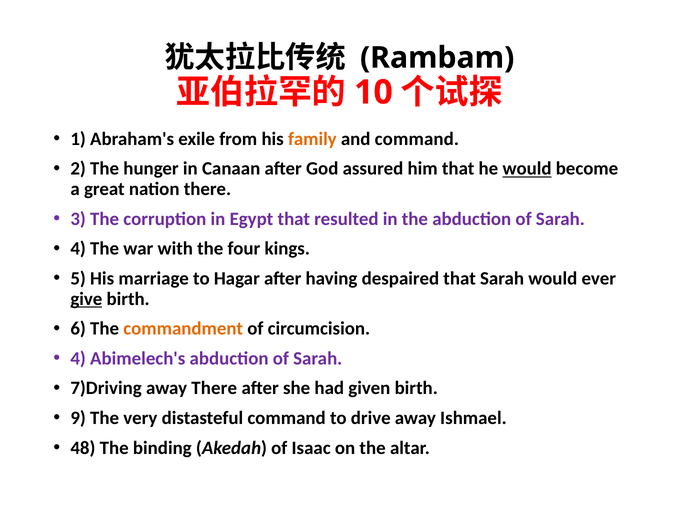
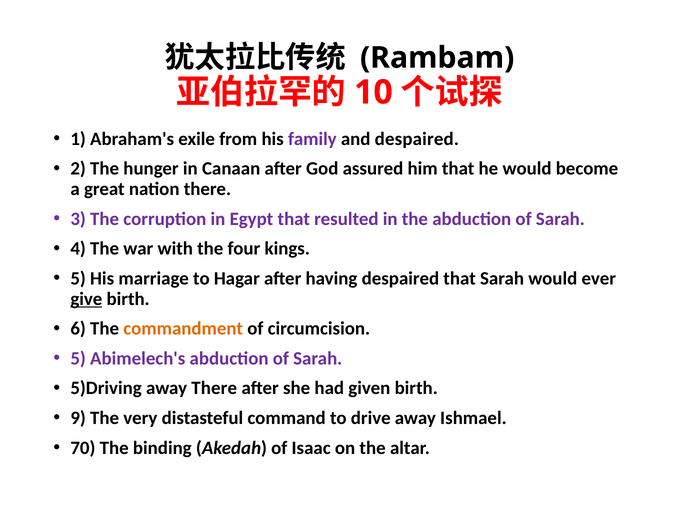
family colour: orange -> purple (312, 139)
and command: command -> despaired (417, 139)
would underline: present -> none (527, 169)
4: 4 -> 5 (78, 359)
7)Driving: 7)Driving -> 5)Driving (106, 388)
48: 48 -> 70 (83, 448)
